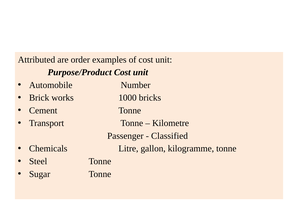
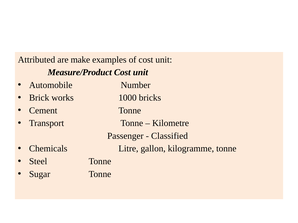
order: order -> make (80, 60)
Purpose/Product: Purpose/Product -> Measure/Product (80, 72)
